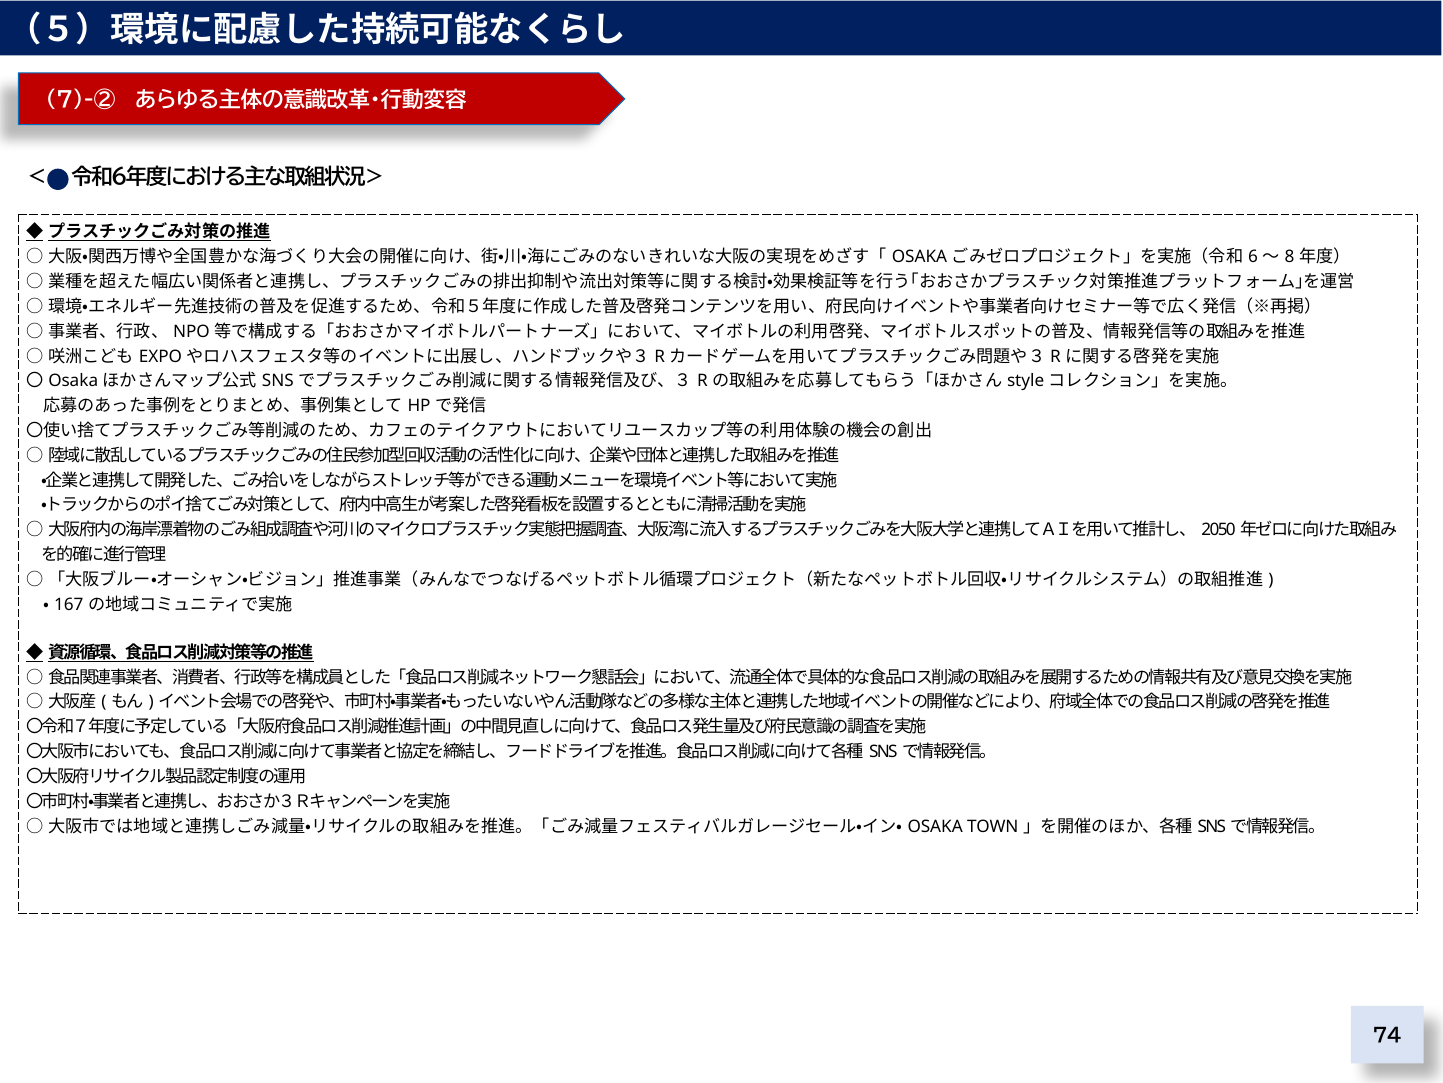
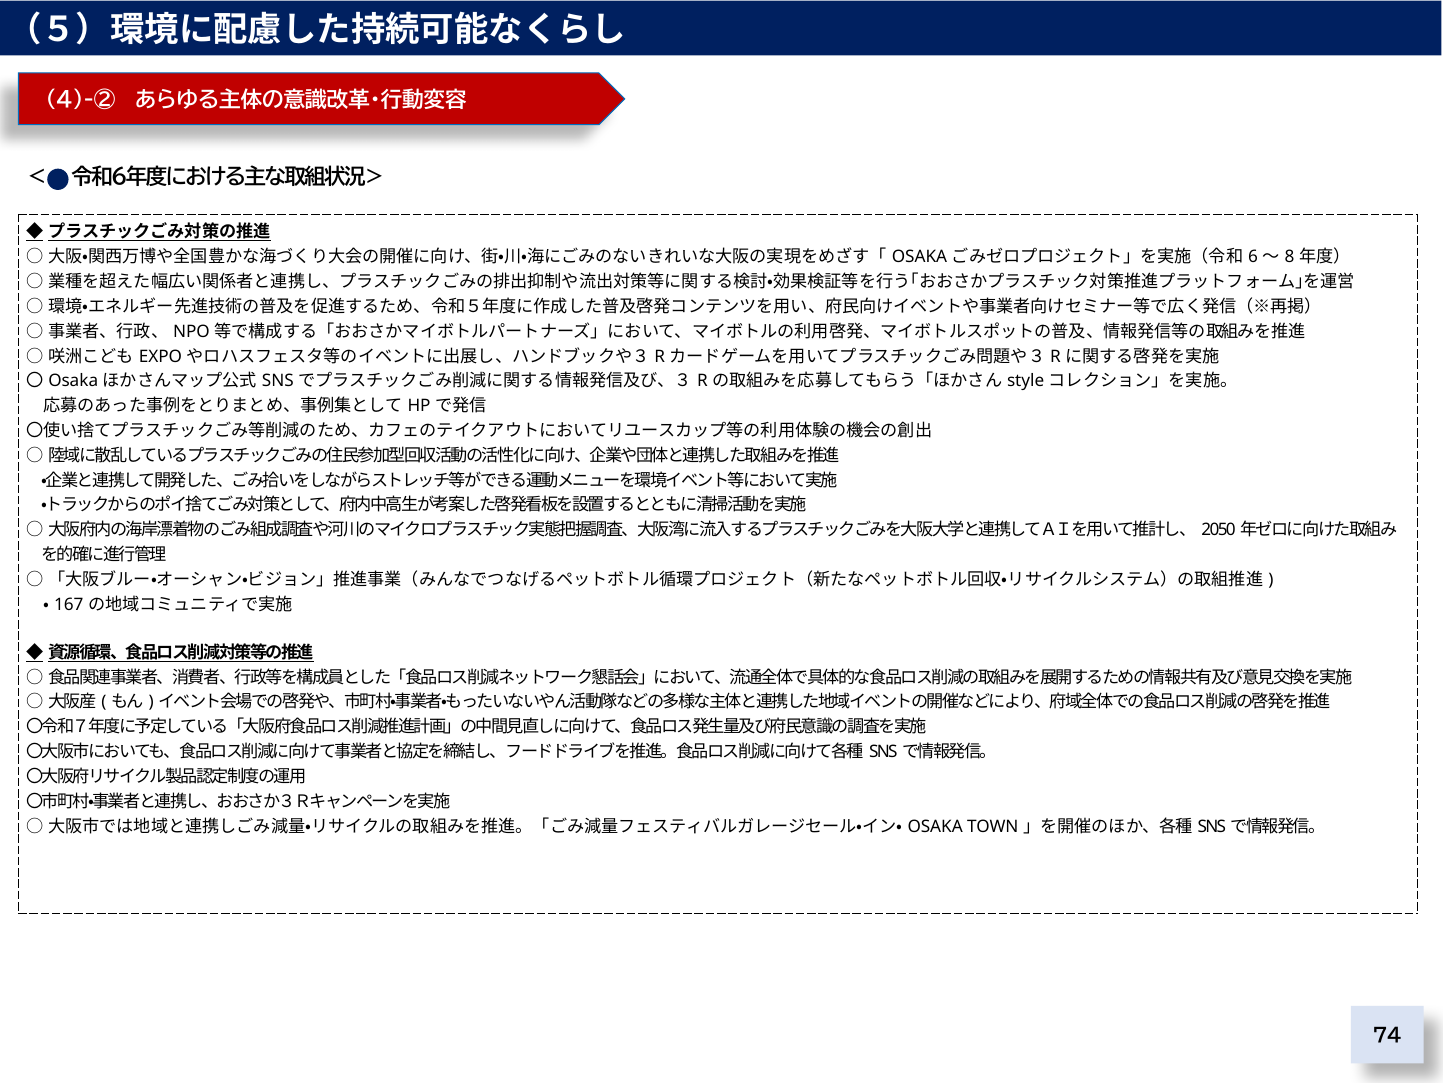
7)-②: 7)-② -> 4)-② (80, 100)
